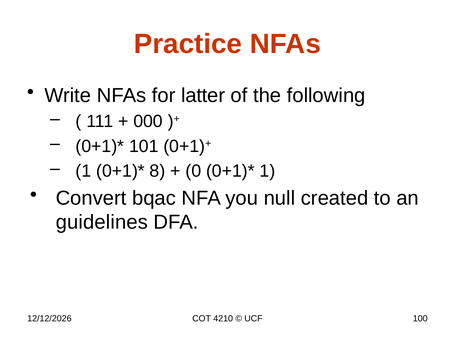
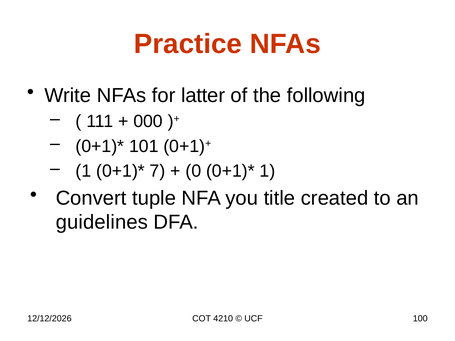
8: 8 -> 7 (158, 171)
bqac: bqac -> tuple (154, 198)
null: null -> title (279, 198)
